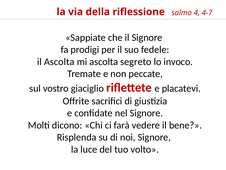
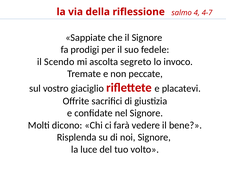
il Ascolta: Ascolta -> Scendo (59, 62)
